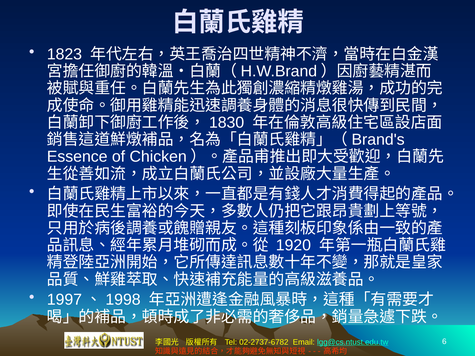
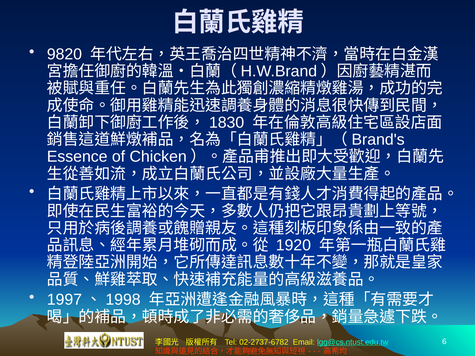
1823: 1823 -> 9820 (64, 54)
